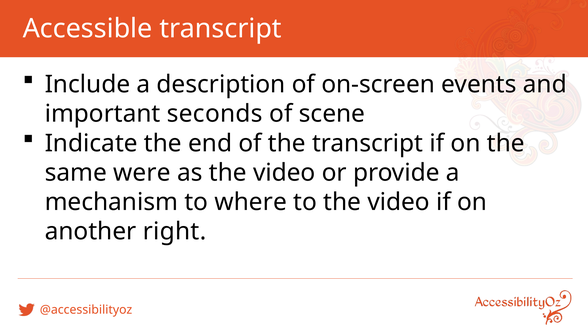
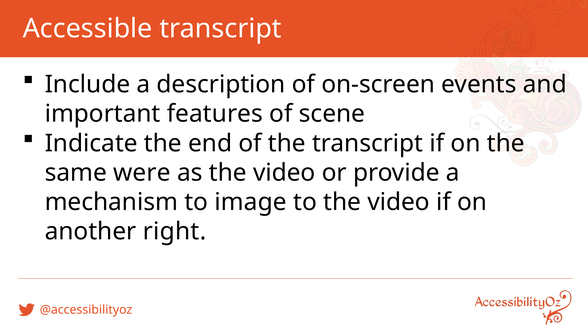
seconds: seconds -> features (215, 114)
where: where -> image (251, 202)
